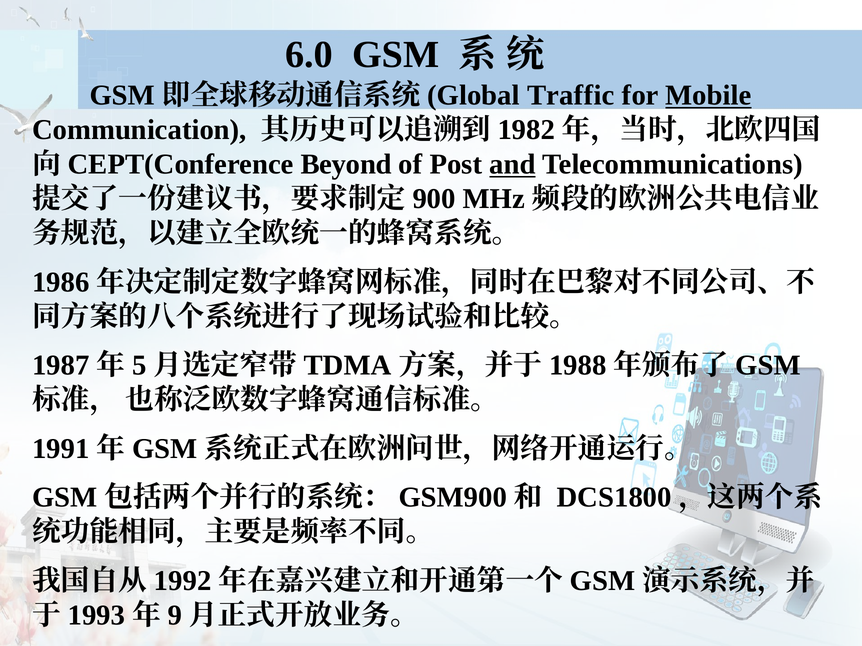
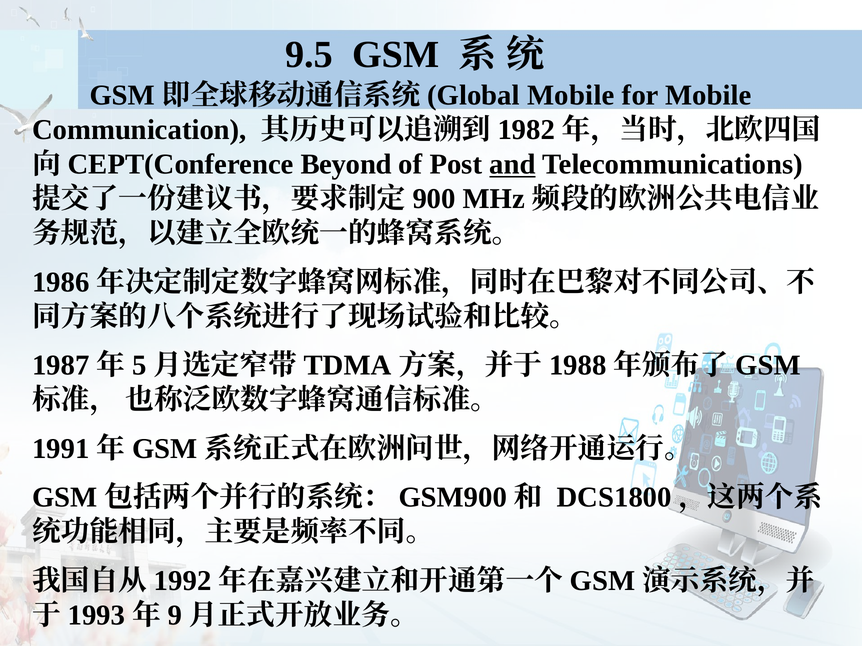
6.0: 6.0 -> 9.5 (309, 54)
Traffic: Traffic -> Mobile (571, 96)
Mobile underline: present -> none (708, 96)
